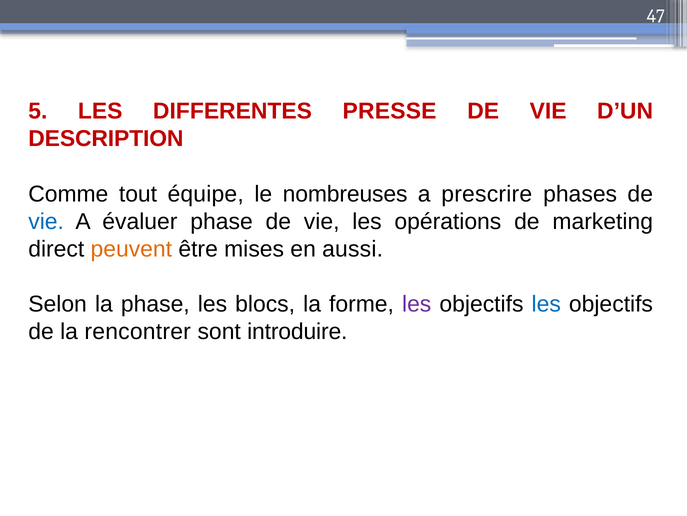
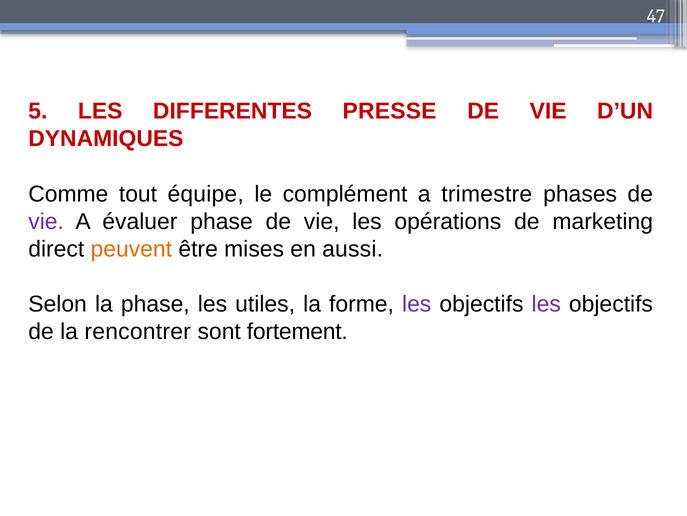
DESCRIPTION: DESCRIPTION -> DYNAMIQUES (106, 139)
nombreuses: nombreuses -> complément (345, 194)
prescrire: prescrire -> trimestre (487, 194)
vie colour: blue -> purple (46, 221)
blocs: blocs -> utiles (265, 304)
les colour: blue -> purple (546, 304)
introduire: introduire -> fortement (297, 331)
